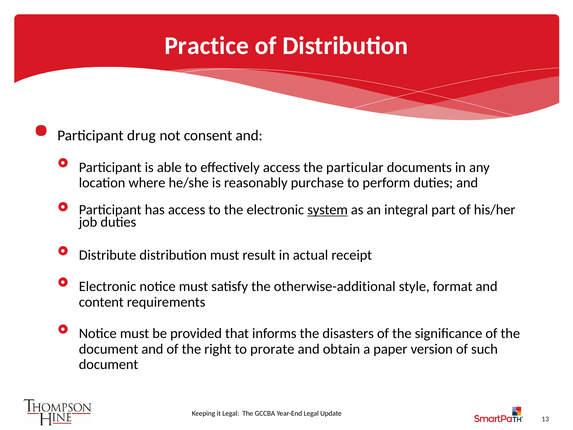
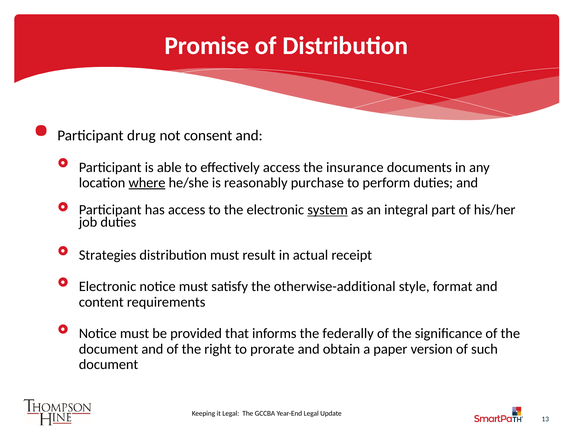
Practice: Practice -> Promise (207, 46)
particular: particular -> insurance (355, 167)
where underline: none -> present (147, 183)
Distribute: Distribute -> Strategies (108, 255)
disasters: disasters -> federally (348, 333)
